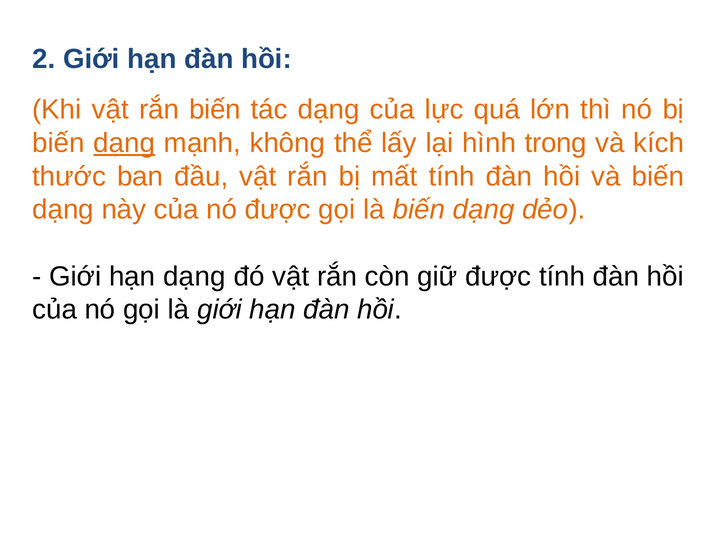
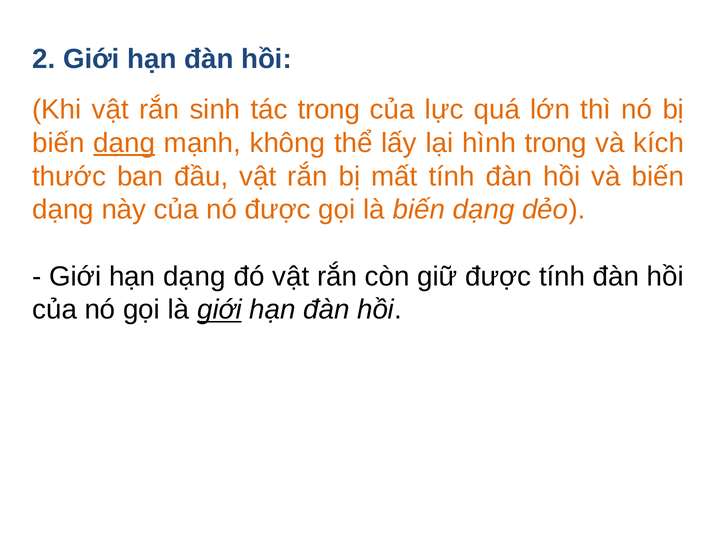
rắn biến: biến -> sinh (215, 110)
tác dạng: dạng -> trong (329, 110)
giới underline: none -> present (219, 310)
